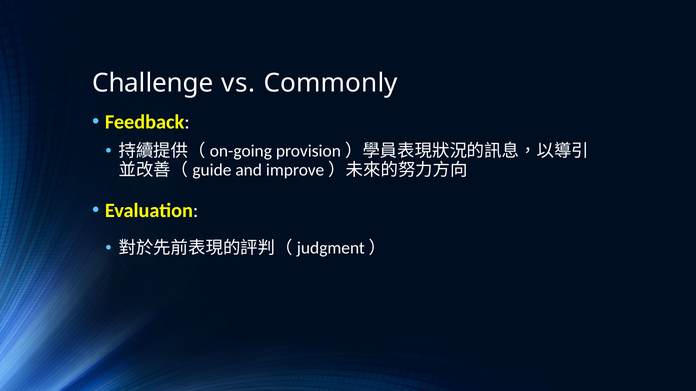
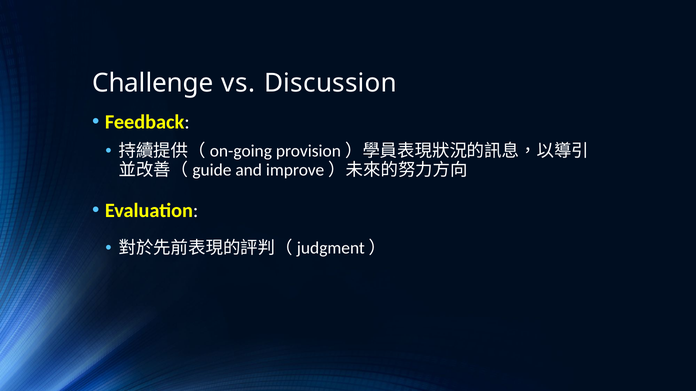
Commonly: Commonly -> Discussion (331, 83)
